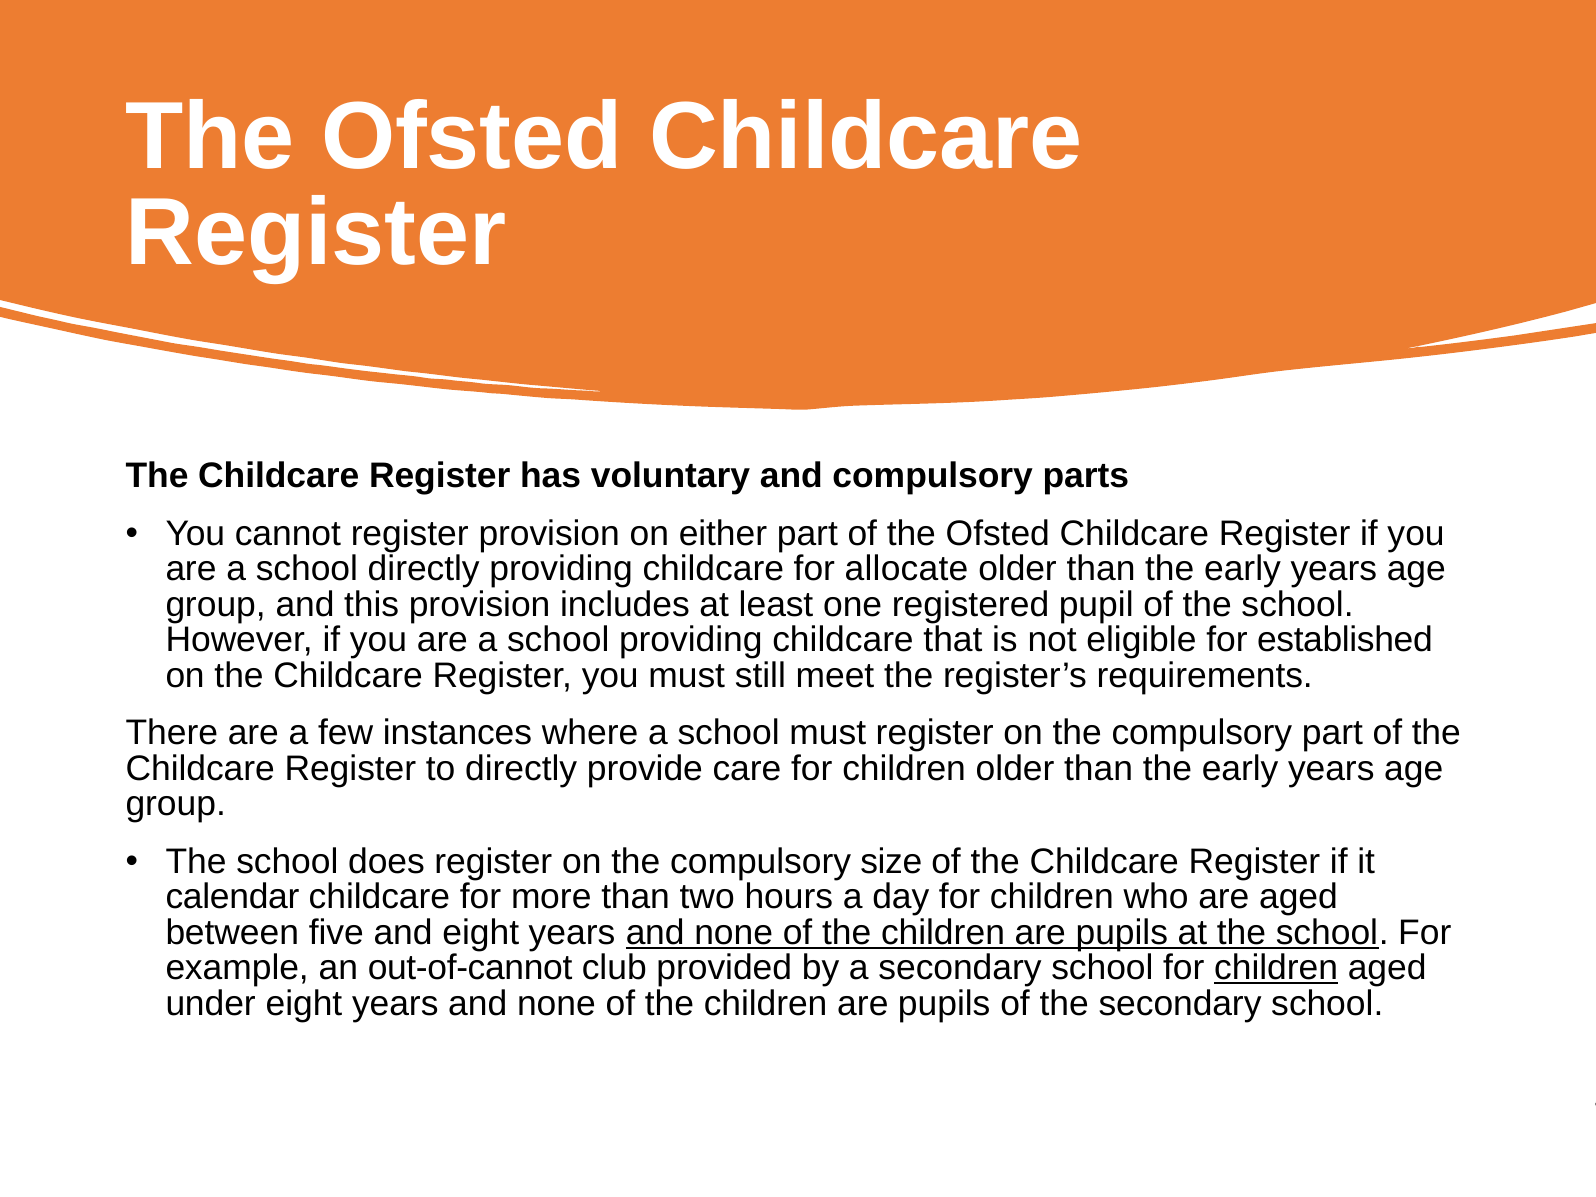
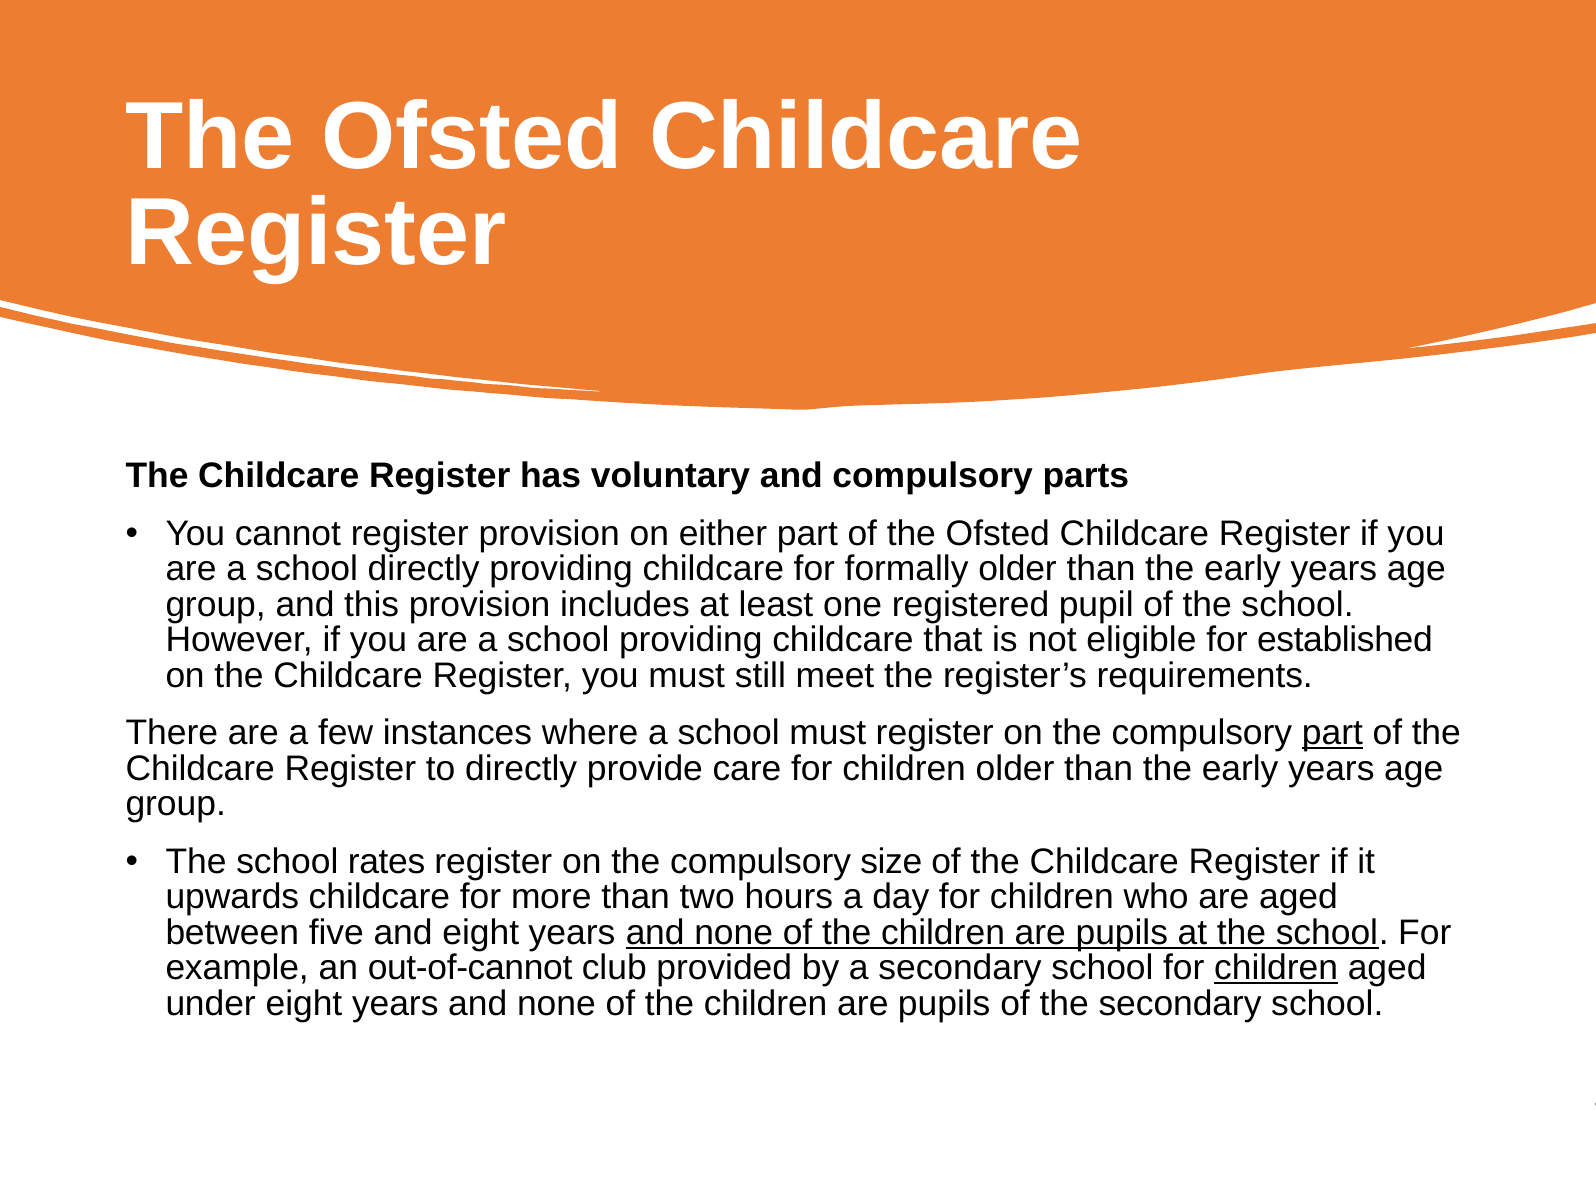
allocate: allocate -> formally (907, 569)
part underline: none -> present (1332, 733)
does: does -> rates (387, 862)
calendar: calendar -> upwards (232, 897)
